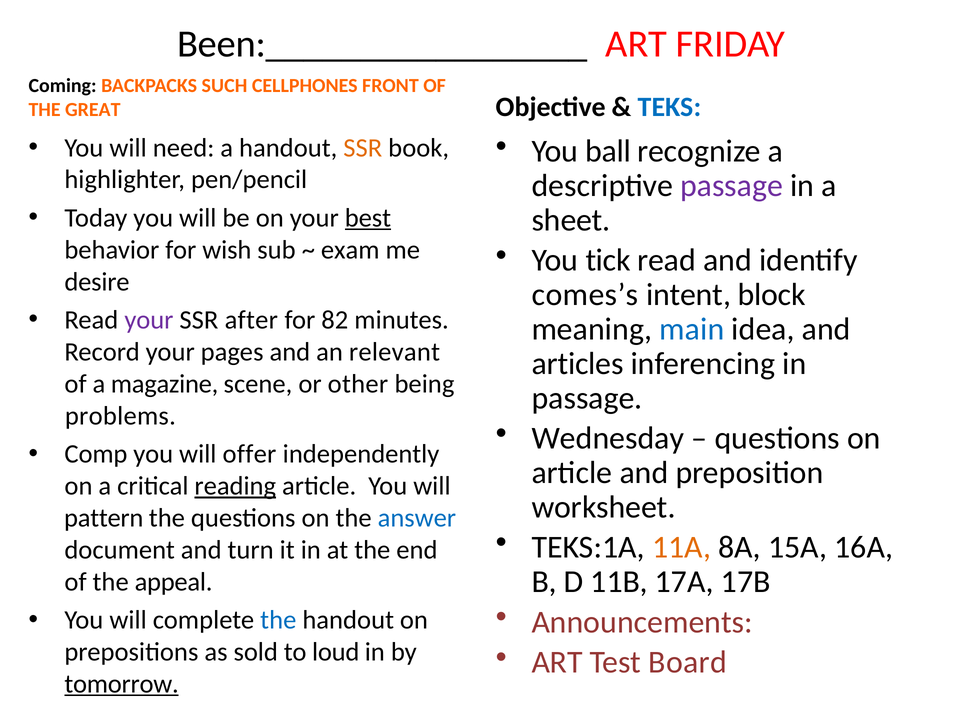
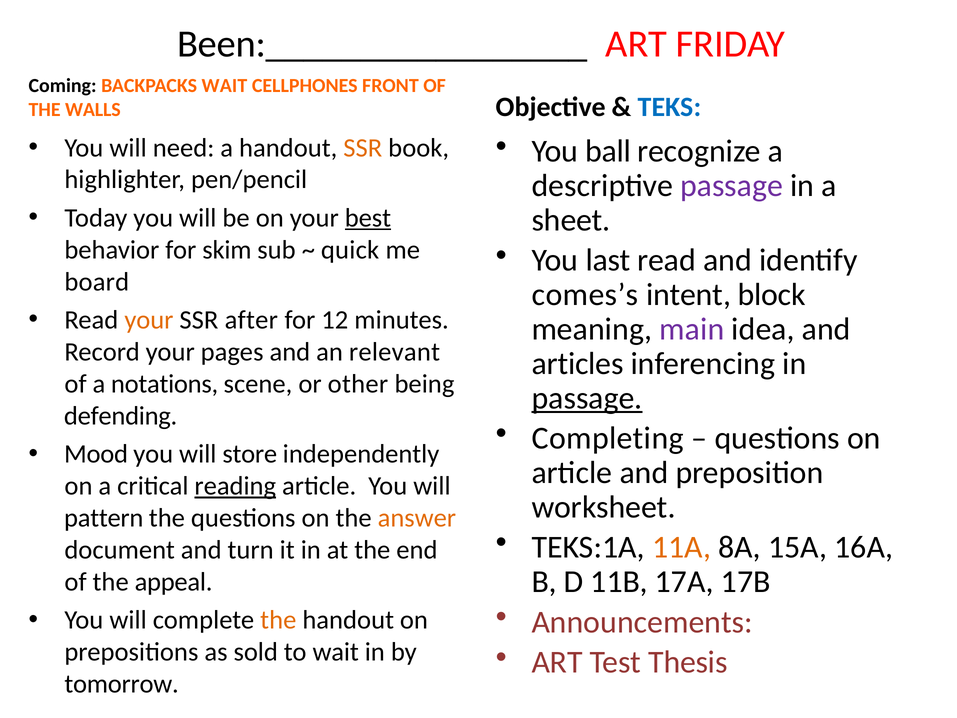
BACKPACKS SUCH: SUCH -> WAIT (224, 86)
GREAT: GREAT -> WALLS (93, 110)
wish: wish -> skim (227, 250)
exam: exam -> quick (350, 250)
tick: tick -> last (608, 260)
desire: desire -> board (97, 282)
your colour: purple -> orange (149, 320)
82: 82 -> 12 (335, 320)
main colour: blue -> purple (692, 329)
magazine: magazine -> notations (165, 384)
passage underline: none -> present (587, 398)
problems: problems -> defending (121, 416)
Wednesday: Wednesday -> Completing (608, 438)
Comp: Comp -> Mood (96, 454)
offer: offer -> store (250, 454)
answer colour: blue -> orange (417, 518)
the colour: blue -> orange (278, 620)
to loud: loud -> wait (336, 652)
Board: Board -> Thesis (688, 662)
tomorrow underline: present -> none (122, 684)
